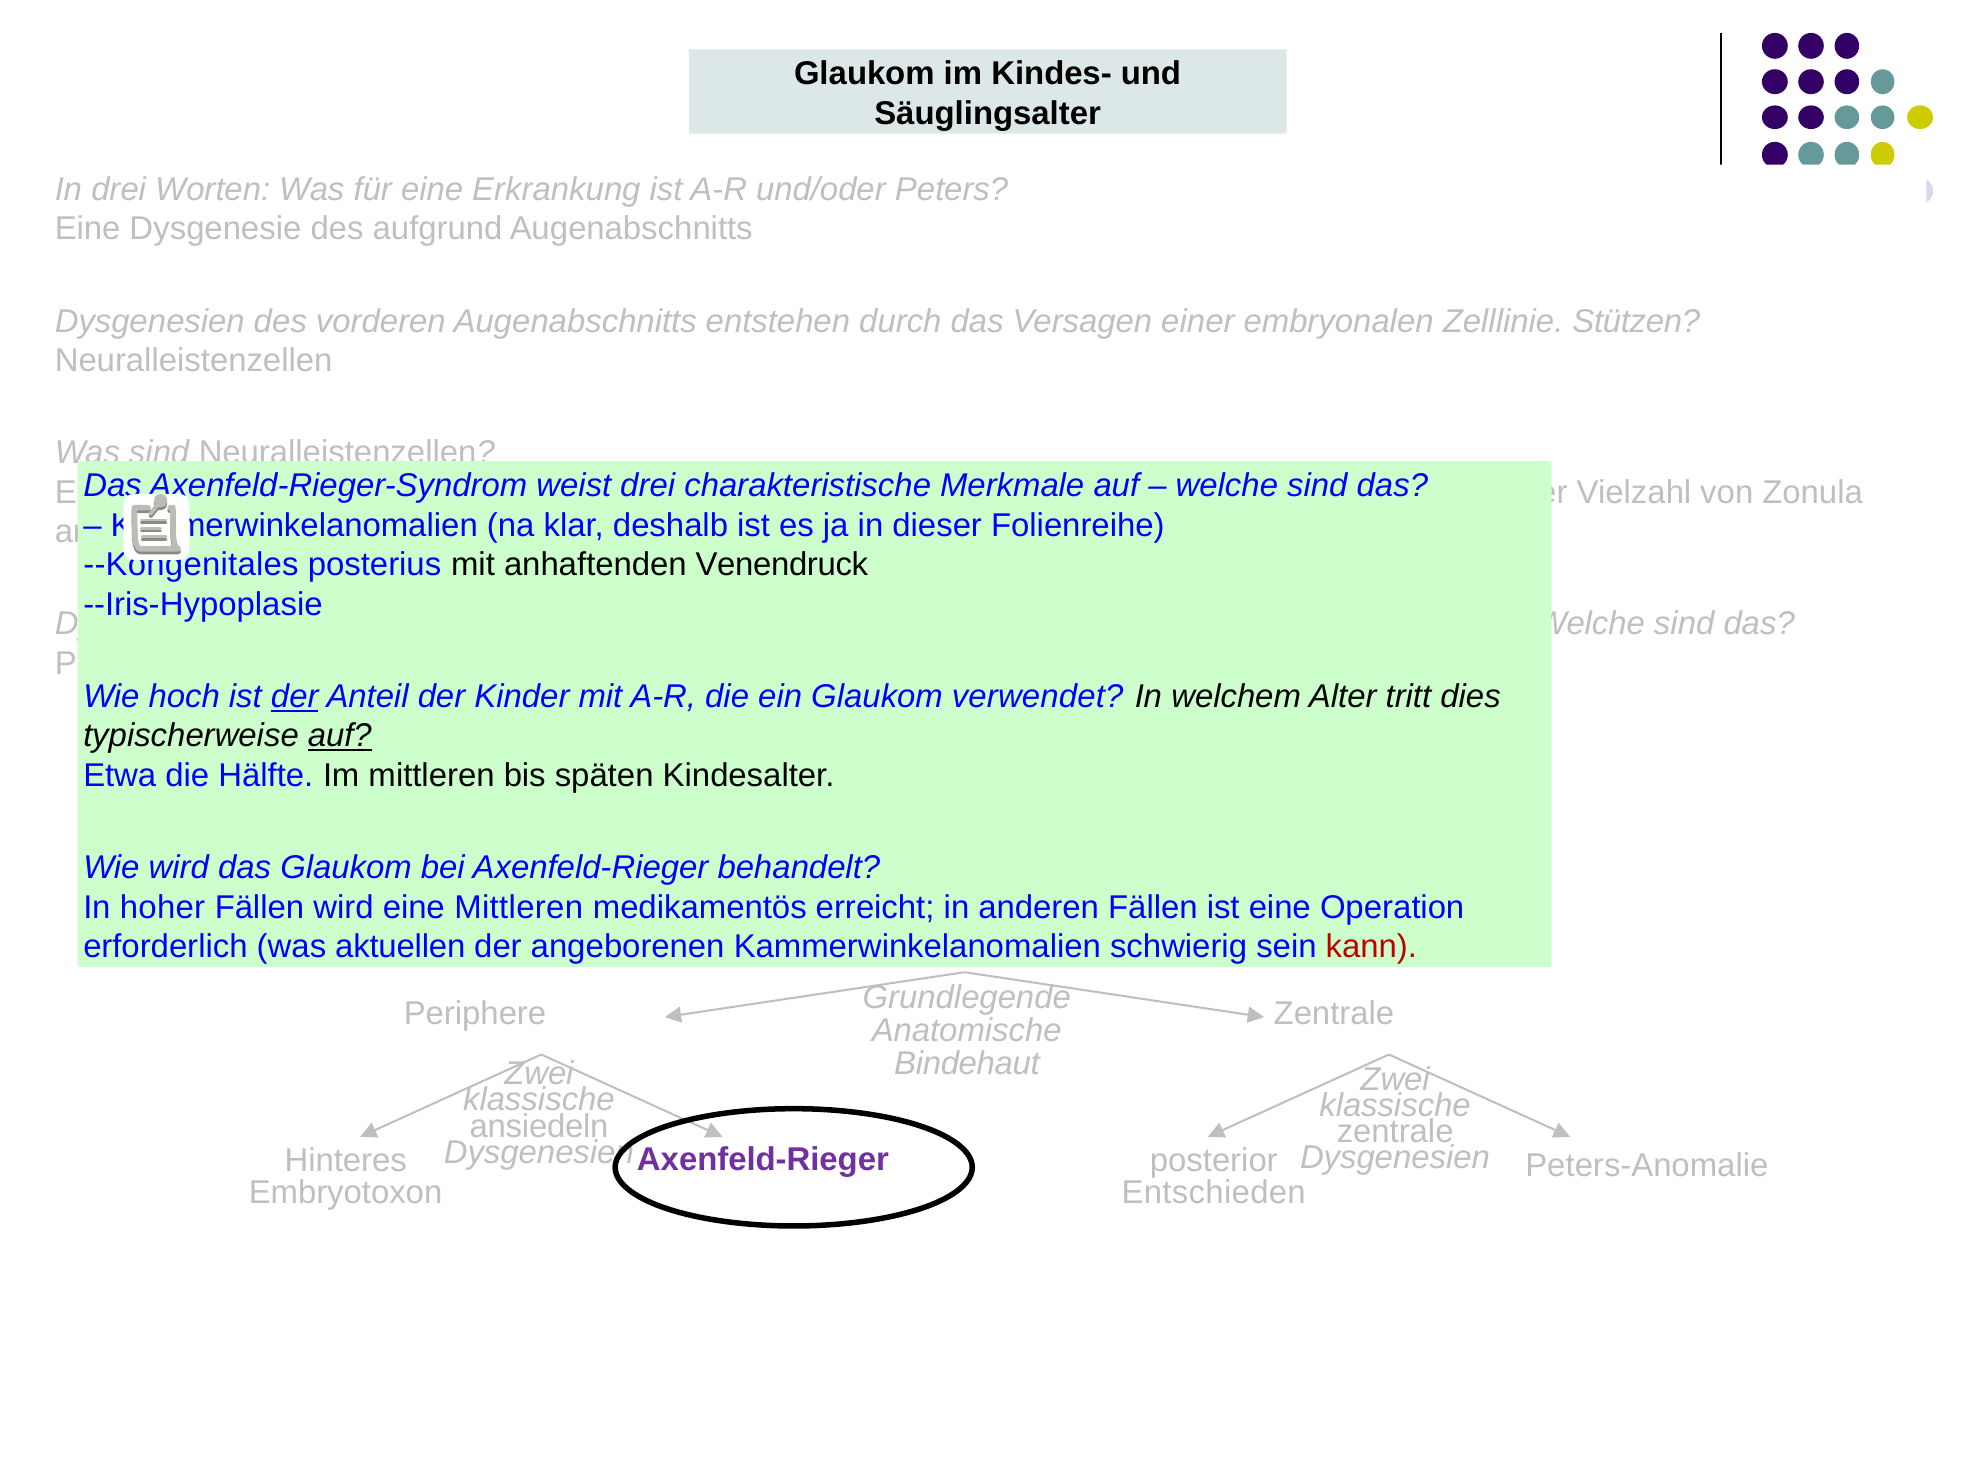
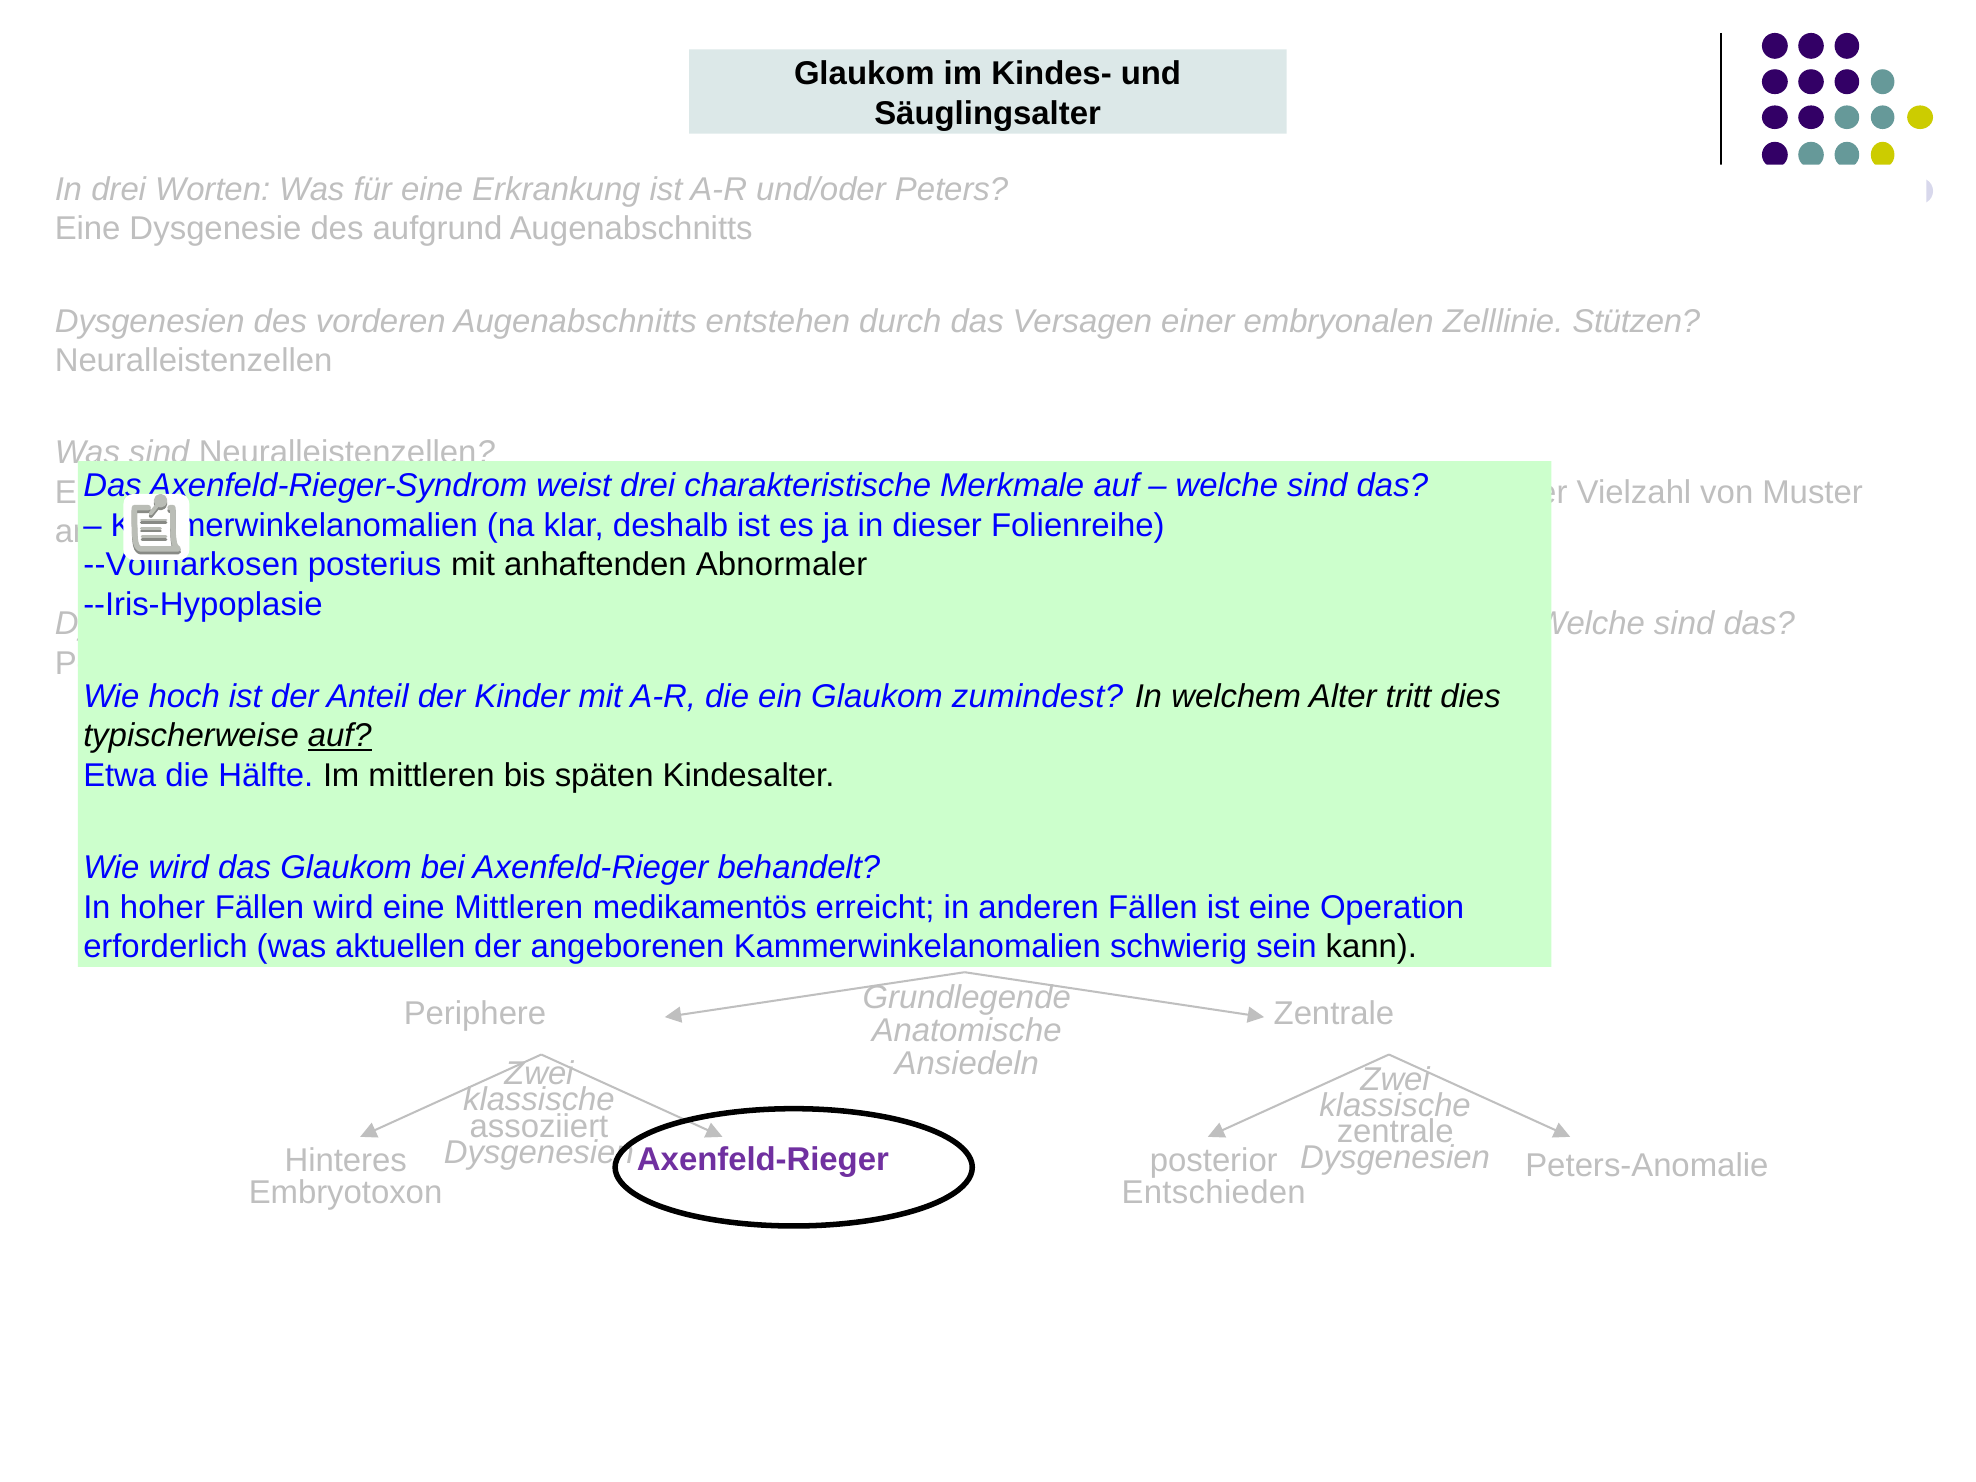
Zonula: Zonula -> Muster (1813, 492)
--Kongenitales: --Kongenitales -> --Vollnarkosen (191, 565)
Venendruck: Venendruck -> Abnormaler (782, 565)
der underline: present -> none (295, 697)
verwendet: verwendet -> zumindest (1038, 697)
kann colour: red -> black (1371, 947)
Bindehaut: Bindehaut -> Ansiedeln (967, 1063)
ansiedeln: ansiedeln -> assoziiert (539, 1126)
